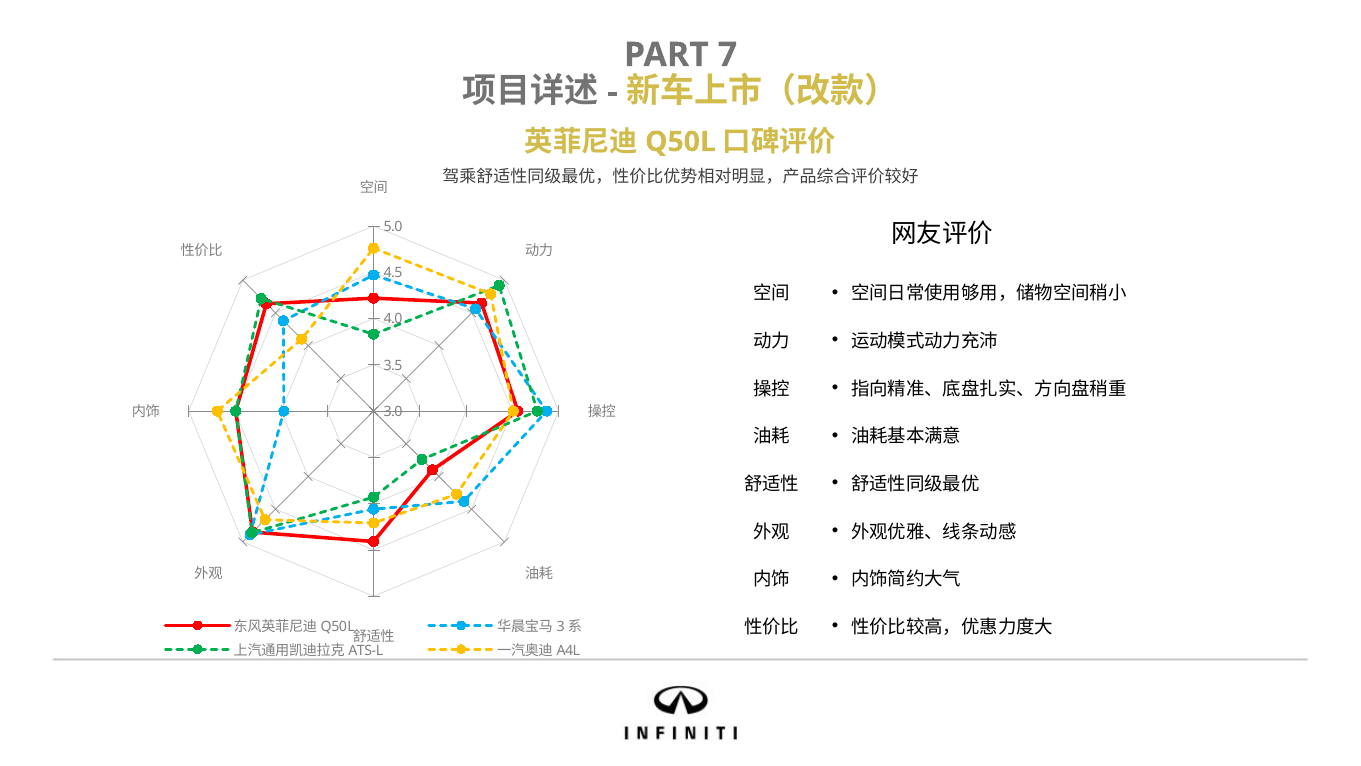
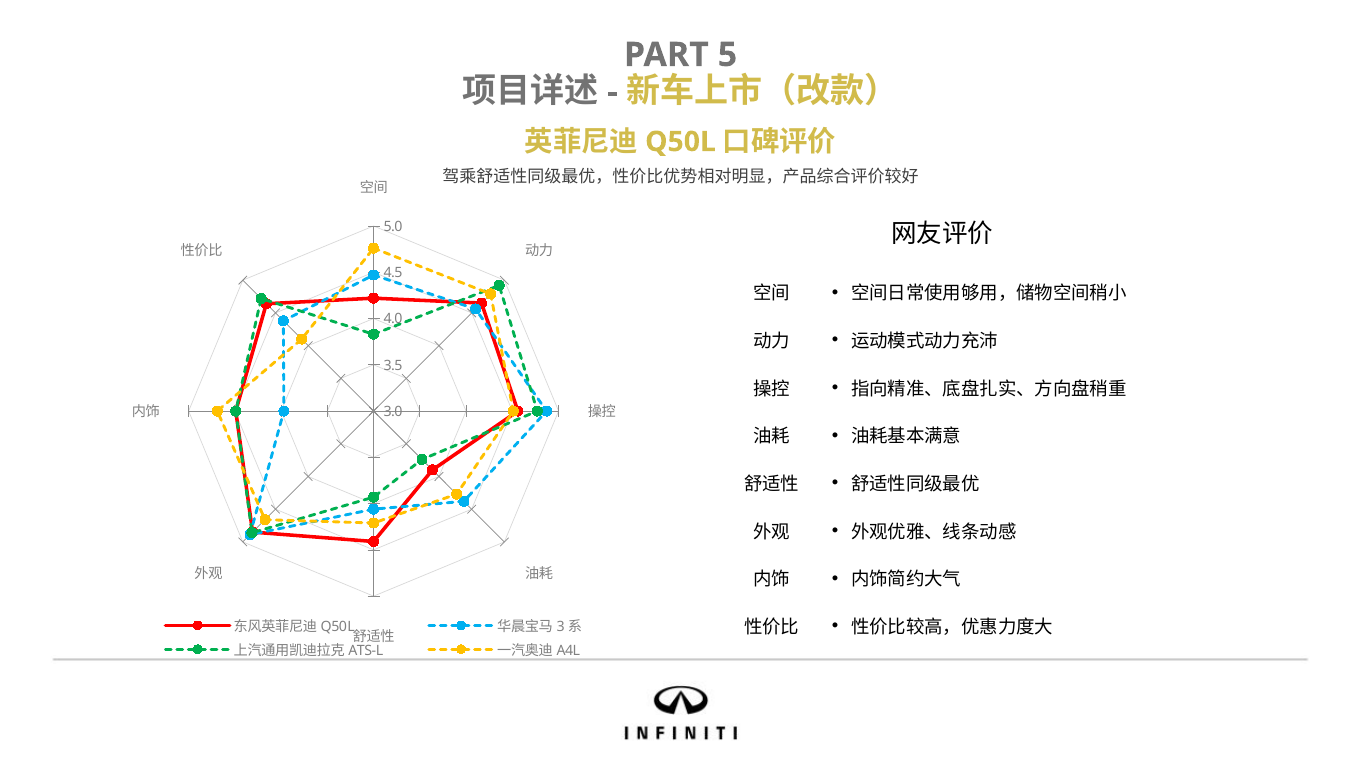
7: 7 -> 5 (727, 55)
